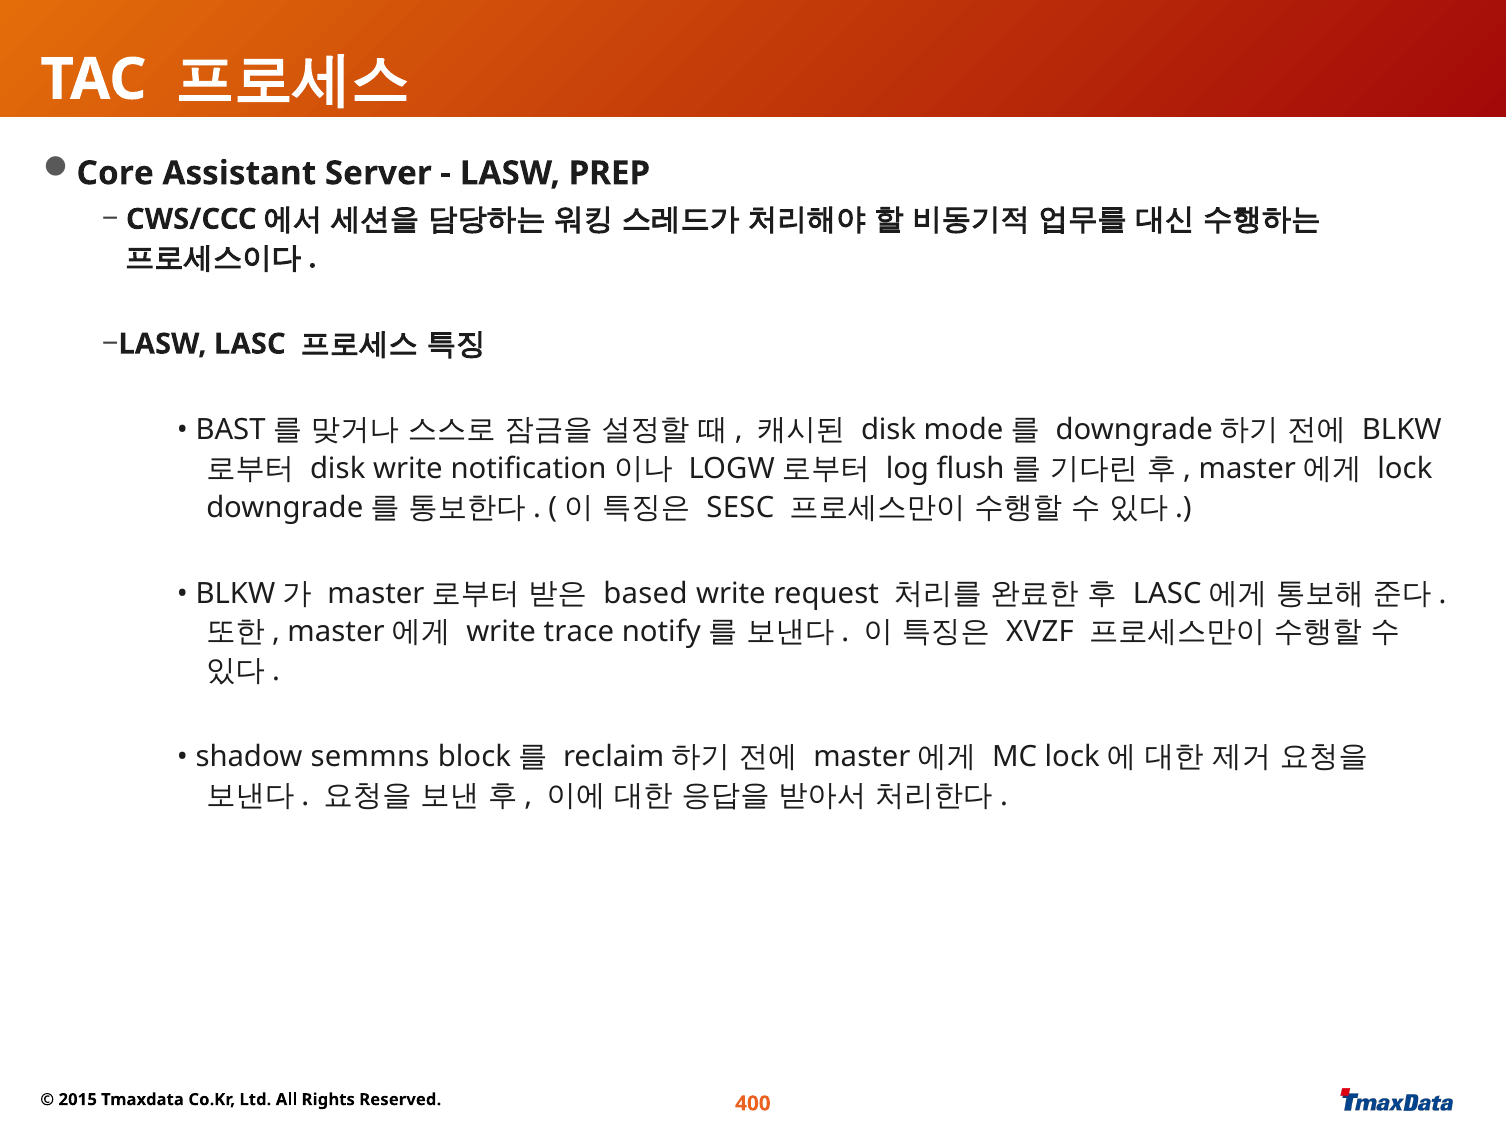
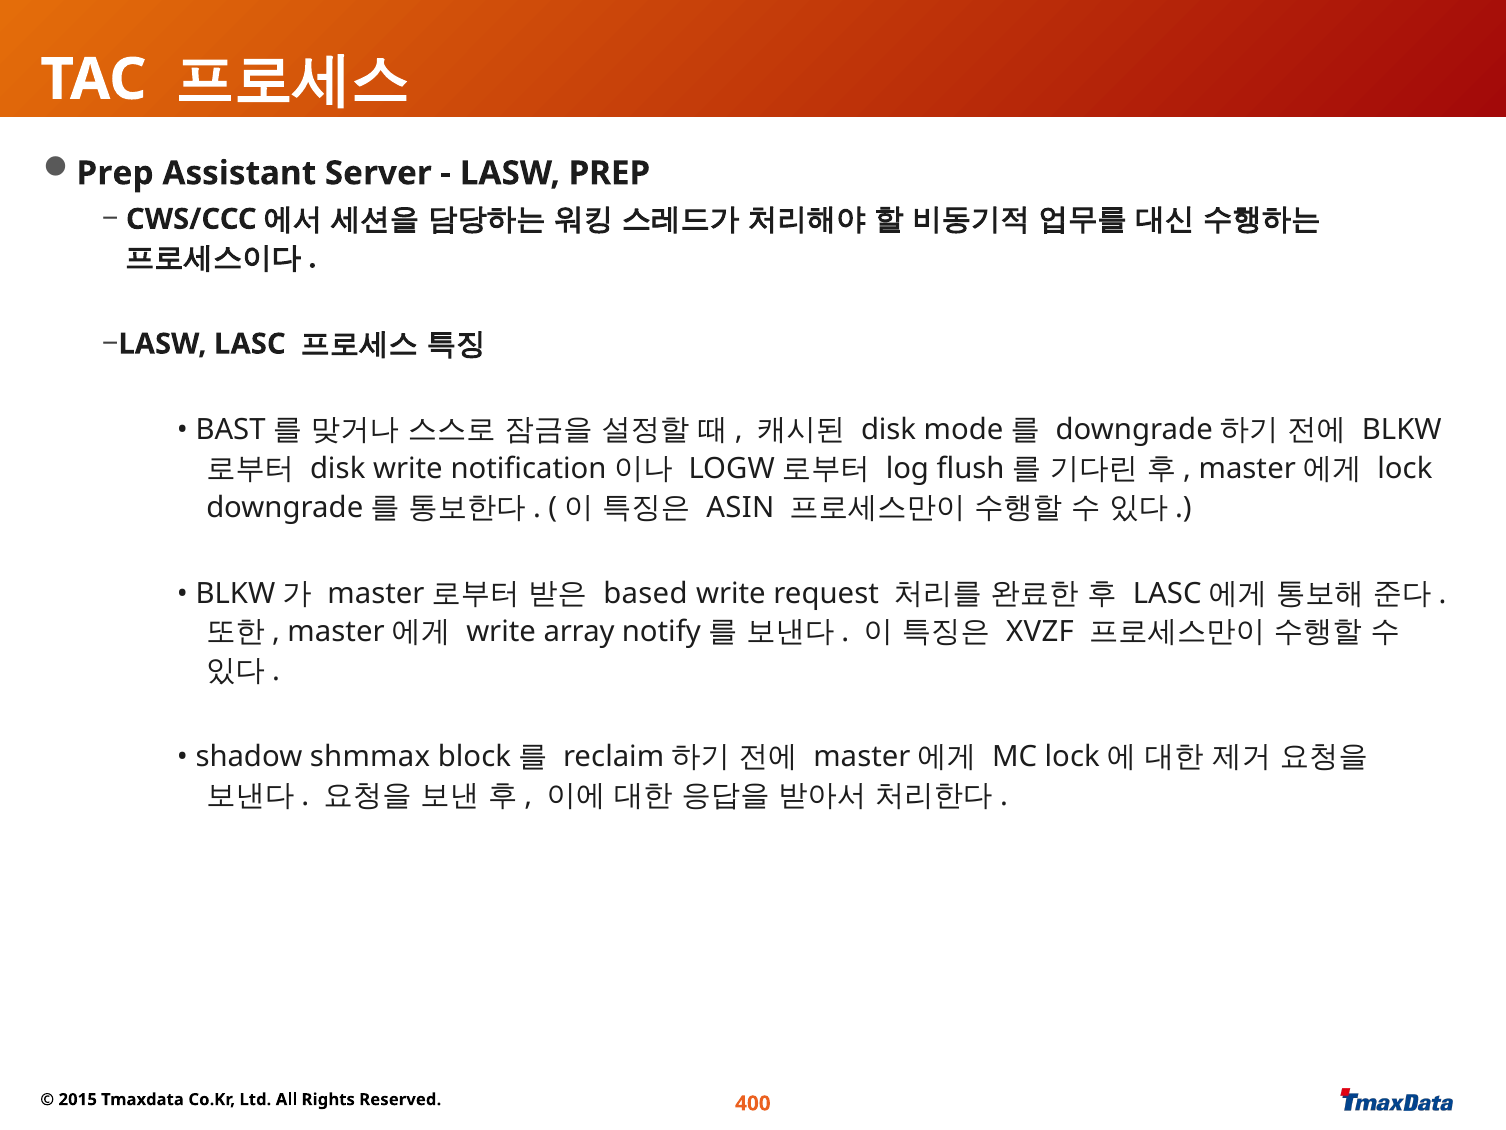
Core: Core -> Prep (115, 173)
SESC: SESC -> ASIN (740, 507)
trace: trace -> array (579, 632)
semmns: semmns -> shmmax (370, 757)
